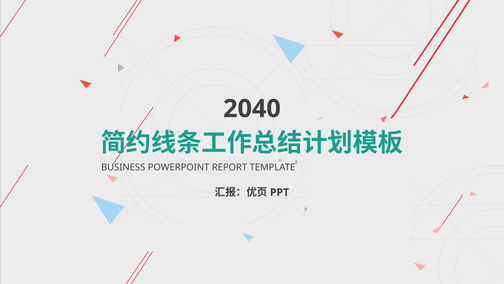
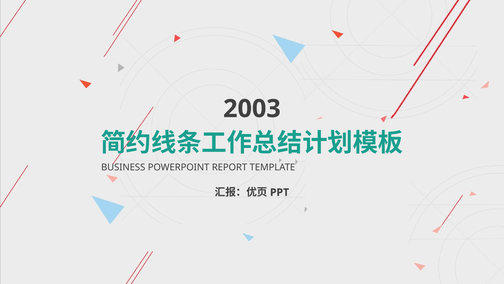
2040: 2040 -> 2003 (252, 109)
